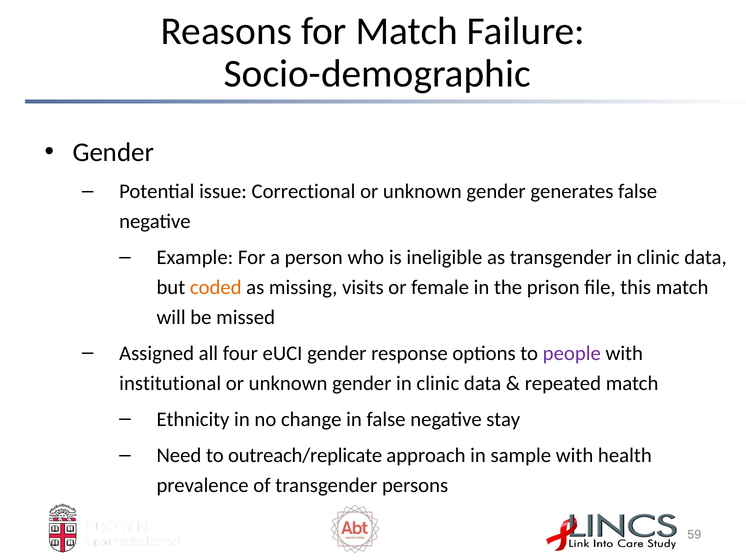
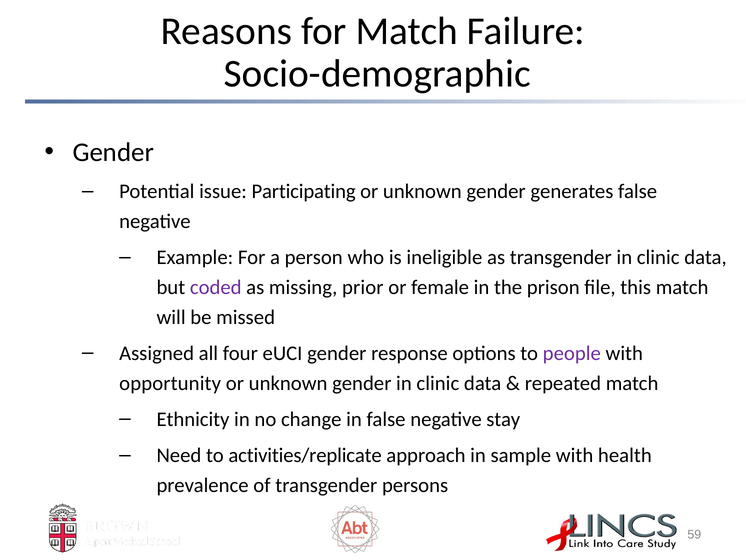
Correctional: Correctional -> Participating (304, 191)
coded colour: orange -> purple (216, 287)
visits: visits -> prior (363, 287)
institutional: institutional -> opportunity (170, 383)
outreach/replicate: outreach/replicate -> activities/replicate (305, 455)
